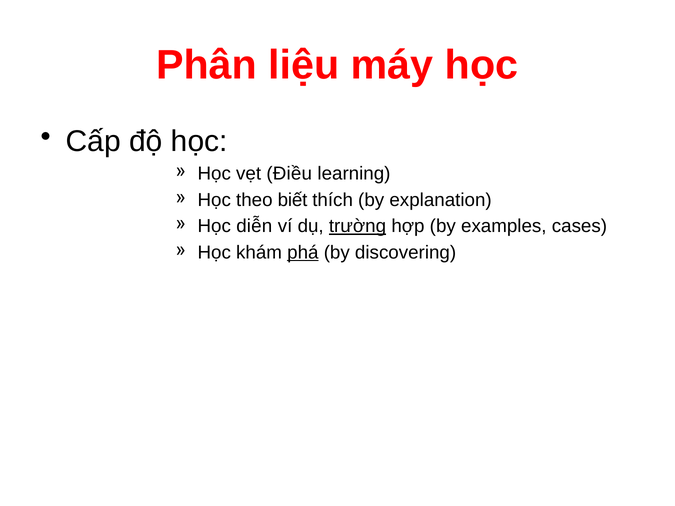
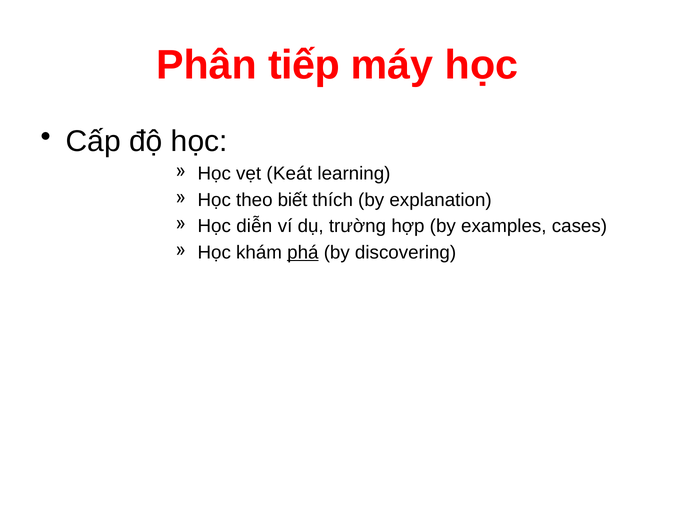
liệu: liệu -> tiếp (304, 65)
Điều: Điều -> Keát (289, 174)
trường underline: present -> none (358, 226)
